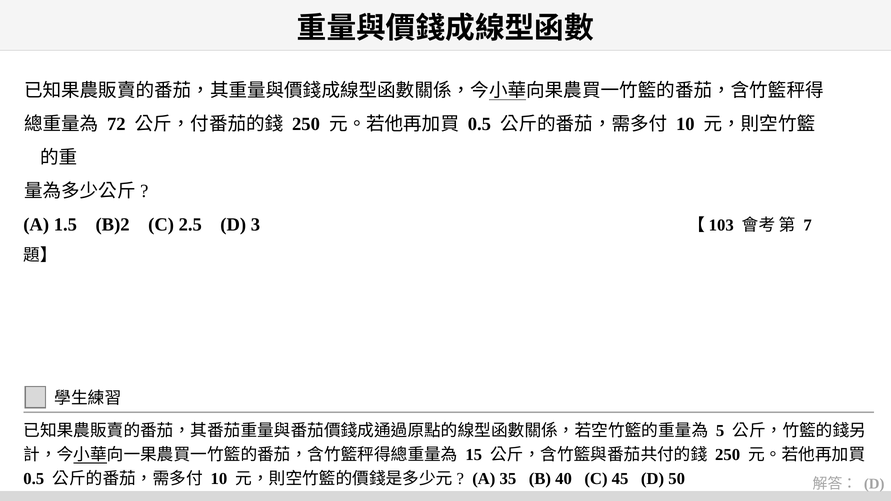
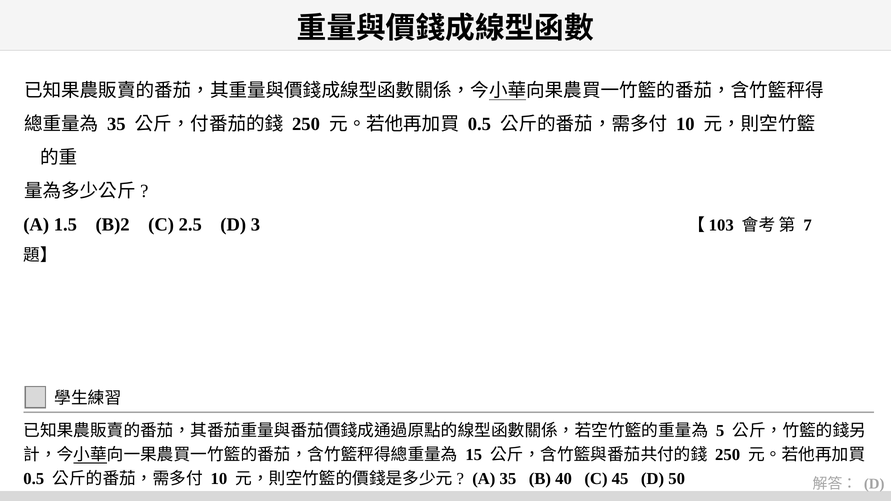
72: 72 -> 35 (116, 124)
